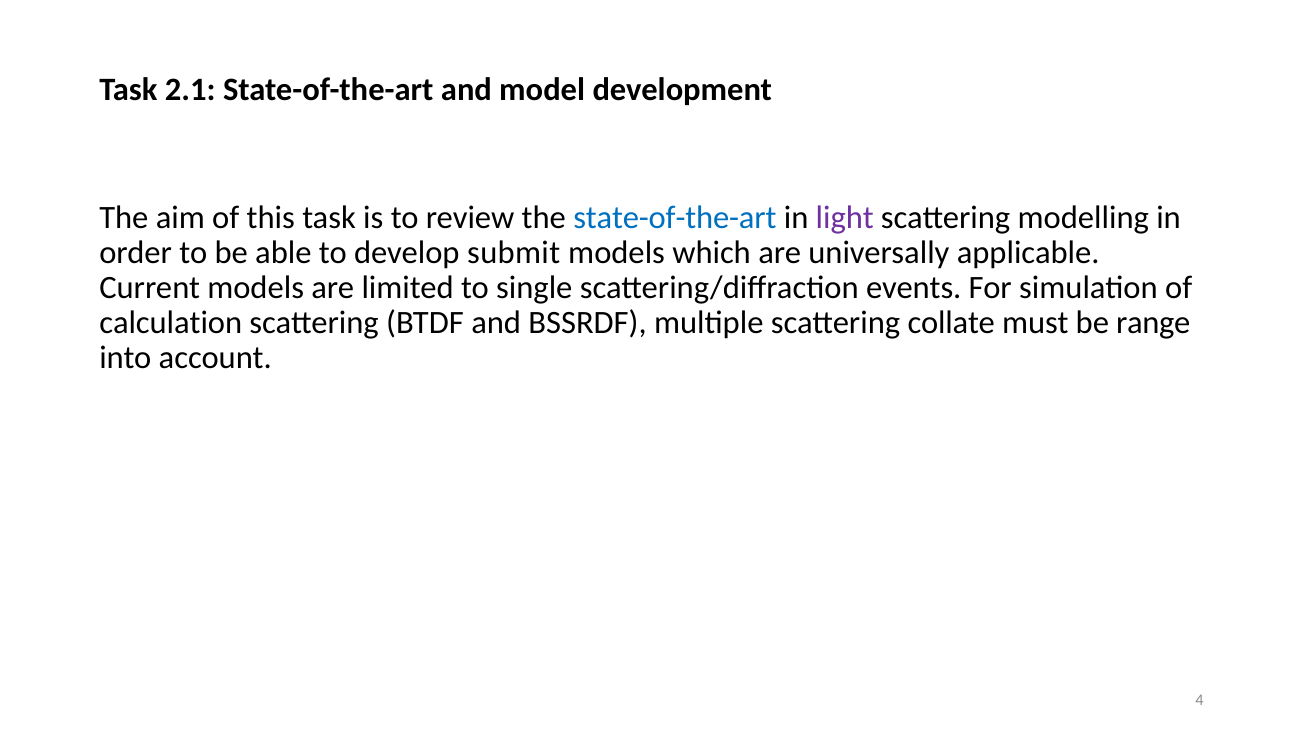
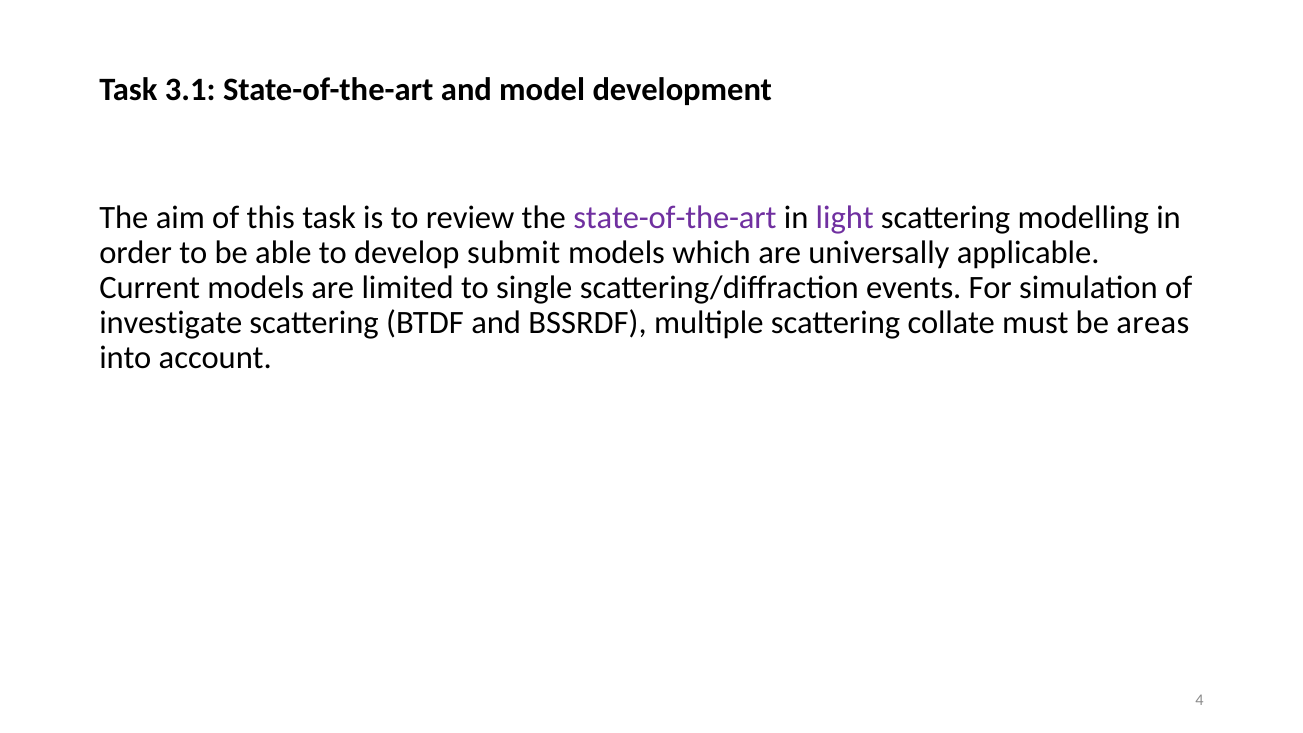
2.1: 2.1 -> 3.1 (190, 90)
state-of-the-art colour: blue -> purple (675, 217)
calculation: calculation -> investigate (171, 323)
range: range -> areas (1153, 323)
